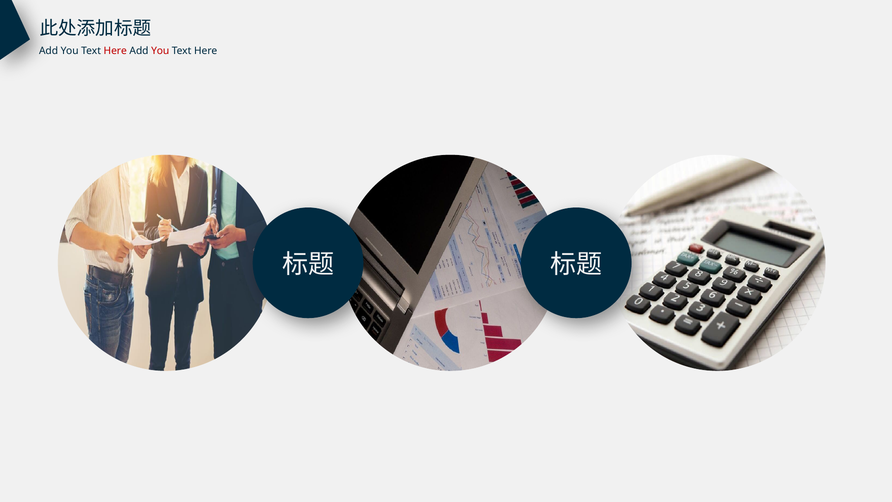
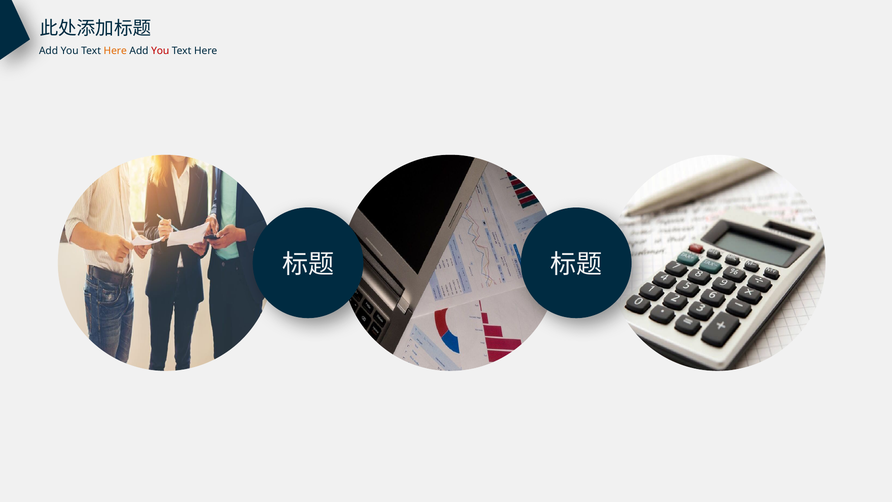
Here colour: red -> orange (115, 51)
